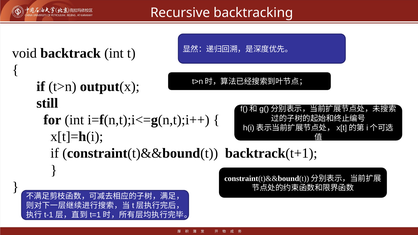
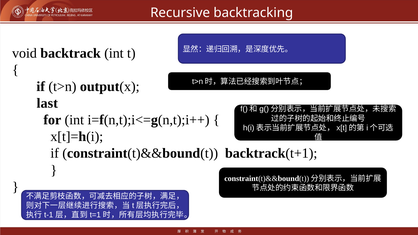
still: still -> last (47, 103)
